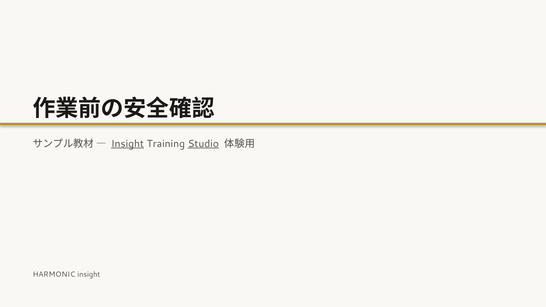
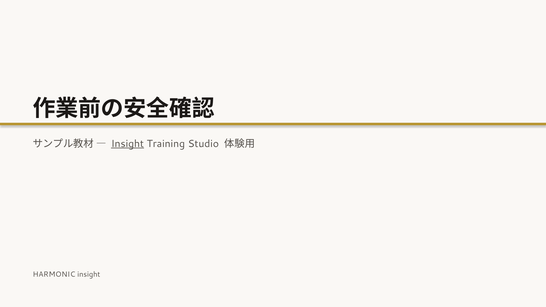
Studio underline: present -> none (203, 144)
